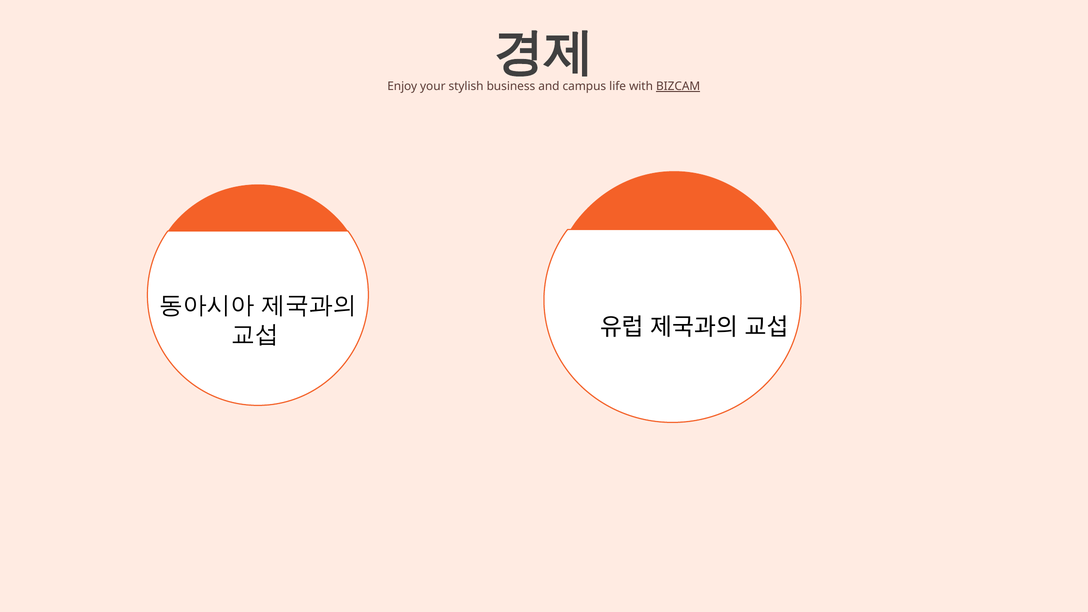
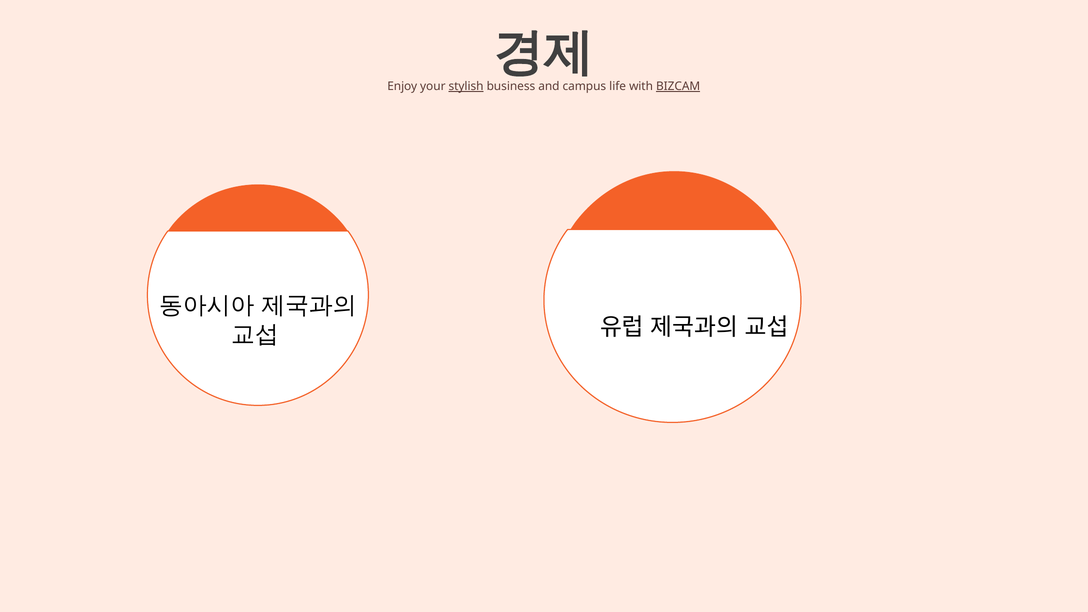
stylish underline: none -> present (466, 86)
